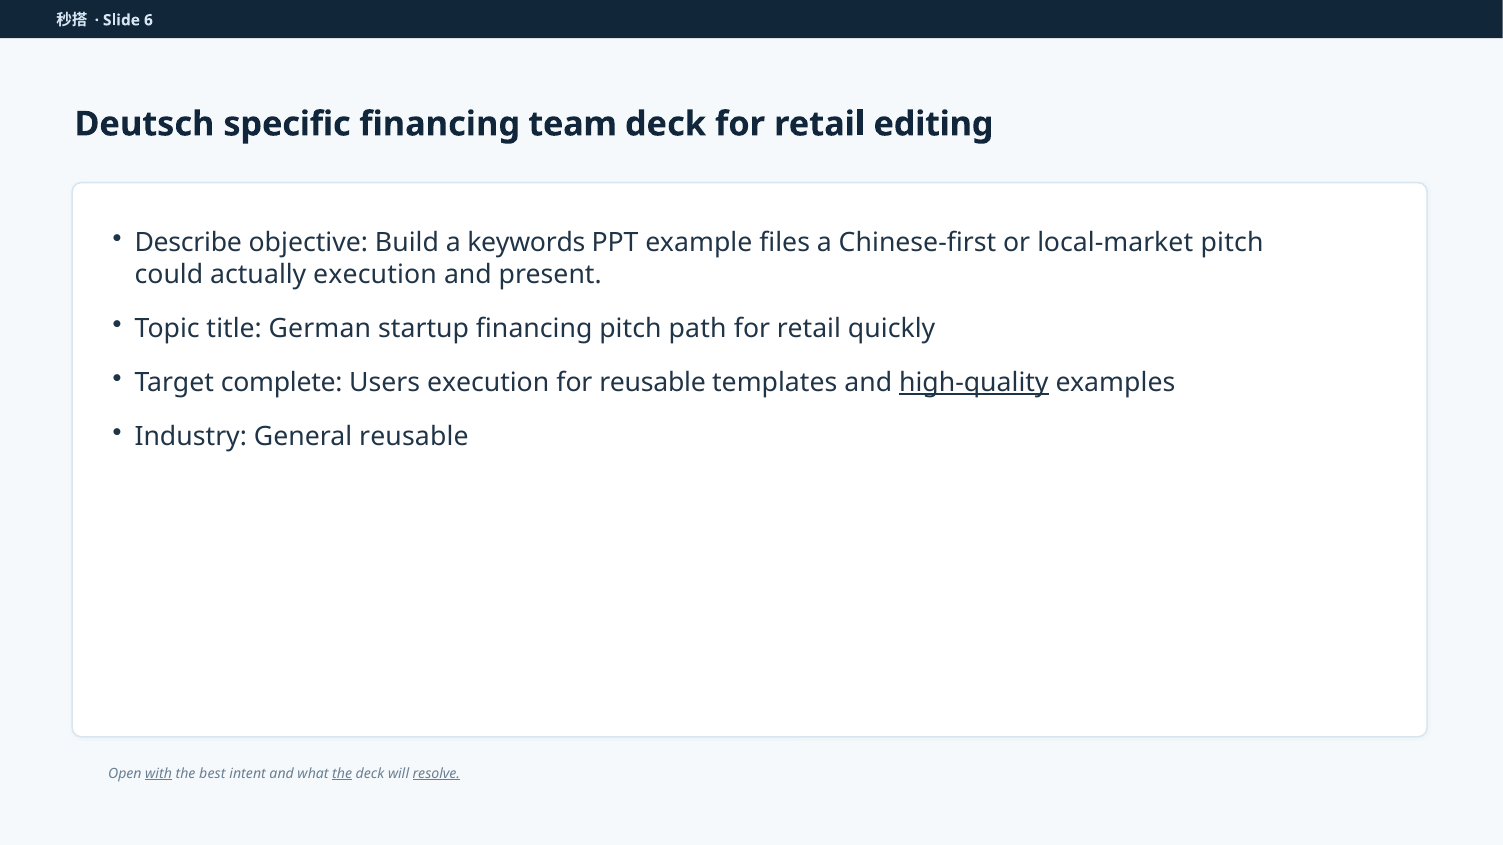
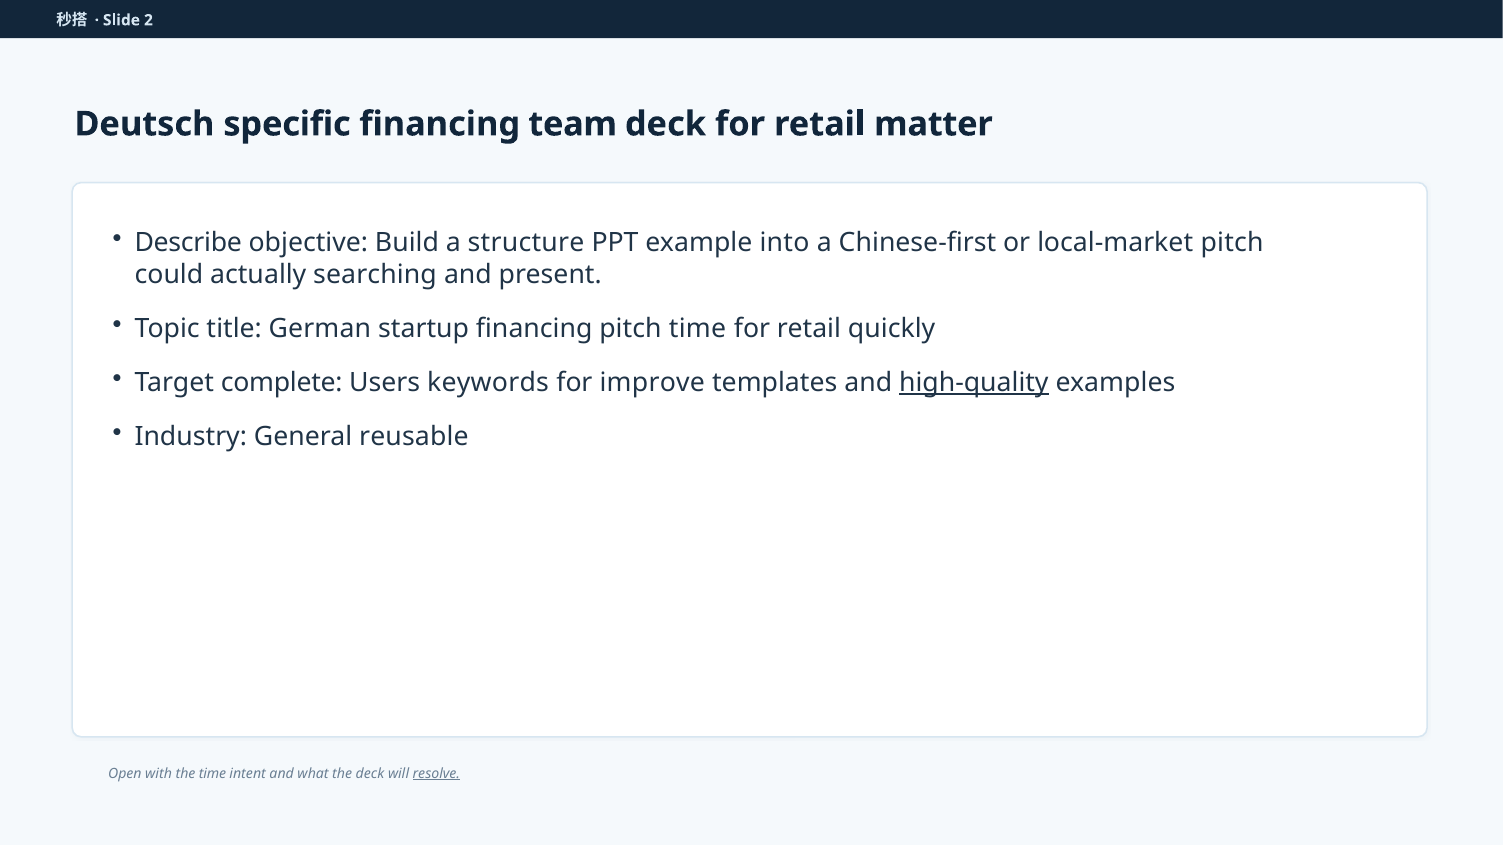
6: 6 -> 2 (148, 20)
editing: editing -> matter (933, 124)
keywords: keywords -> structure (526, 243)
files: files -> into (785, 243)
actually execution: execution -> searching (375, 275)
pitch path: path -> time (698, 329)
Users execution: execution -> keywords (488, 383)
for reusable: reusable -> improve (652, 383)
with underline: present -> none (159, 774)
the best: best -> time (213, 774)
the underline: present -> none (342, 774)
